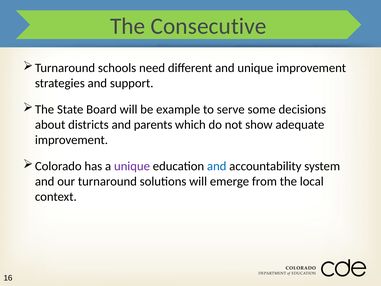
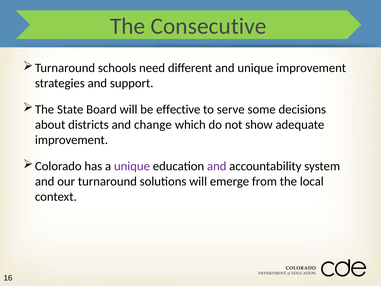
example: example -> effective (178, 109)
parents: parents -> change (153, 125)
and colour: blue -> purple (217, 166)
